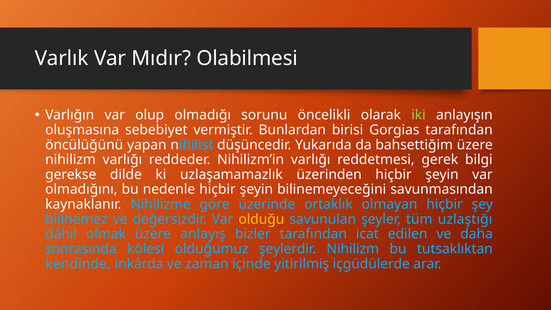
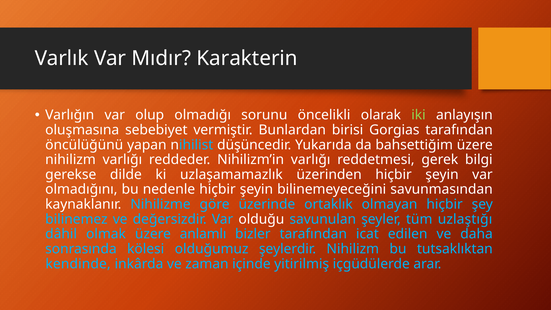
Olabilmesi: Olabilmesi -> Karakterin (247, 58)
olduğu colour: yellow -> white (261, 219)
anlayış: anlayış -> anlamlı (203, 234)
